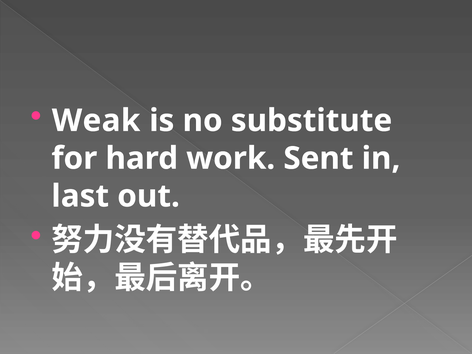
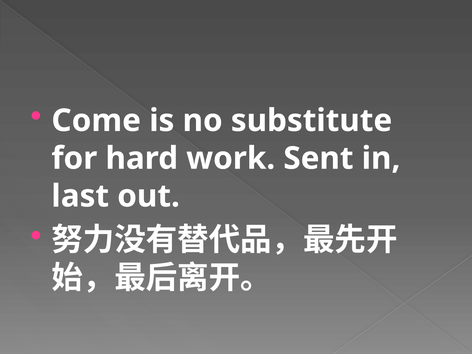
Weak: Weak -> Come (96, 121)
